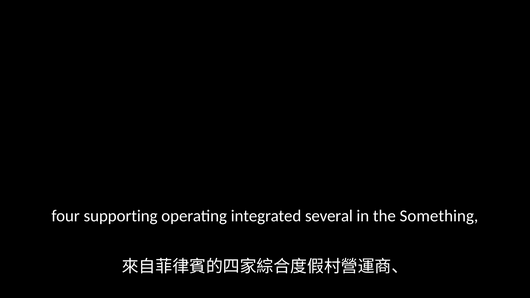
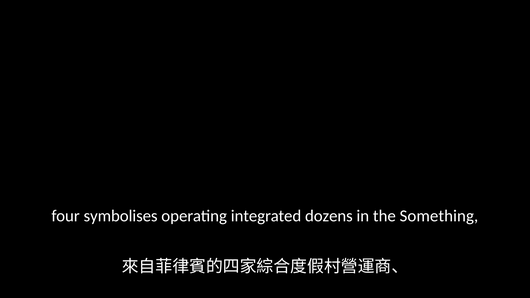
supporting: supporting -> symbolises (121, 216)
several: several -> dozens (329, 216)
